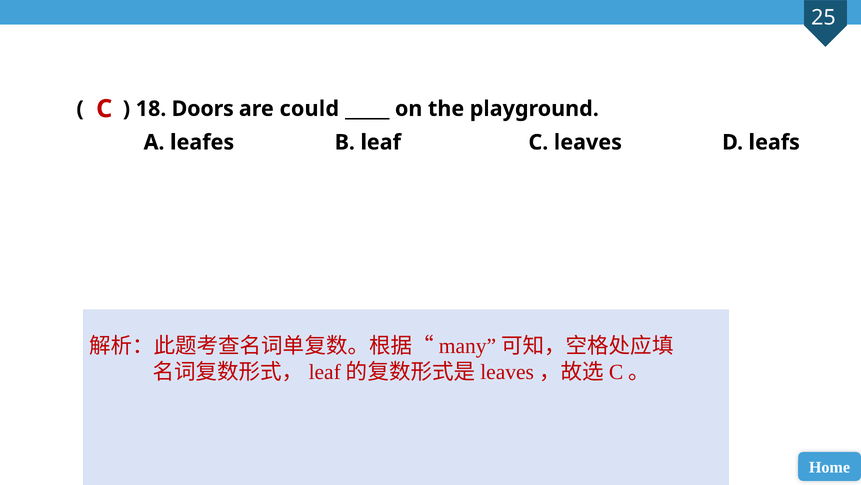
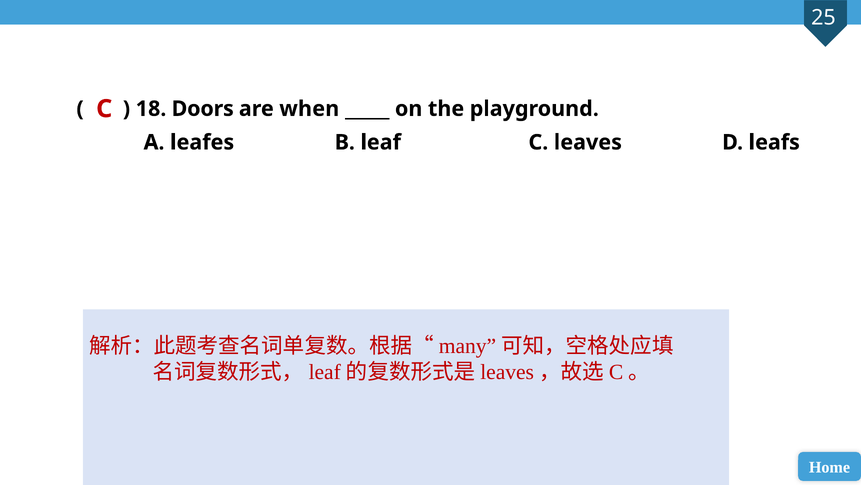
could: could -> when (309, 109)
